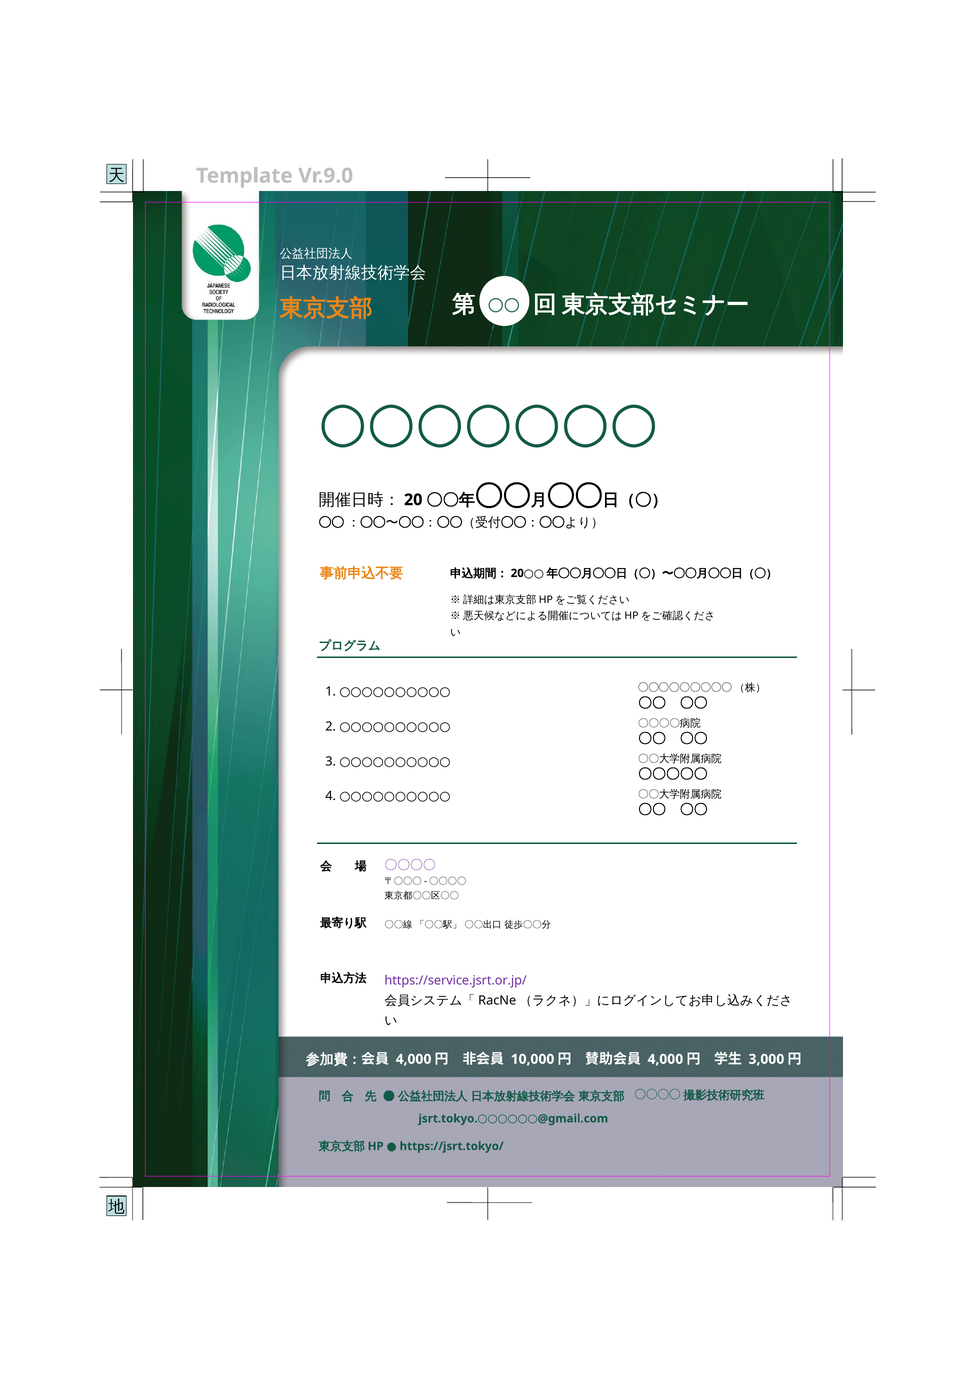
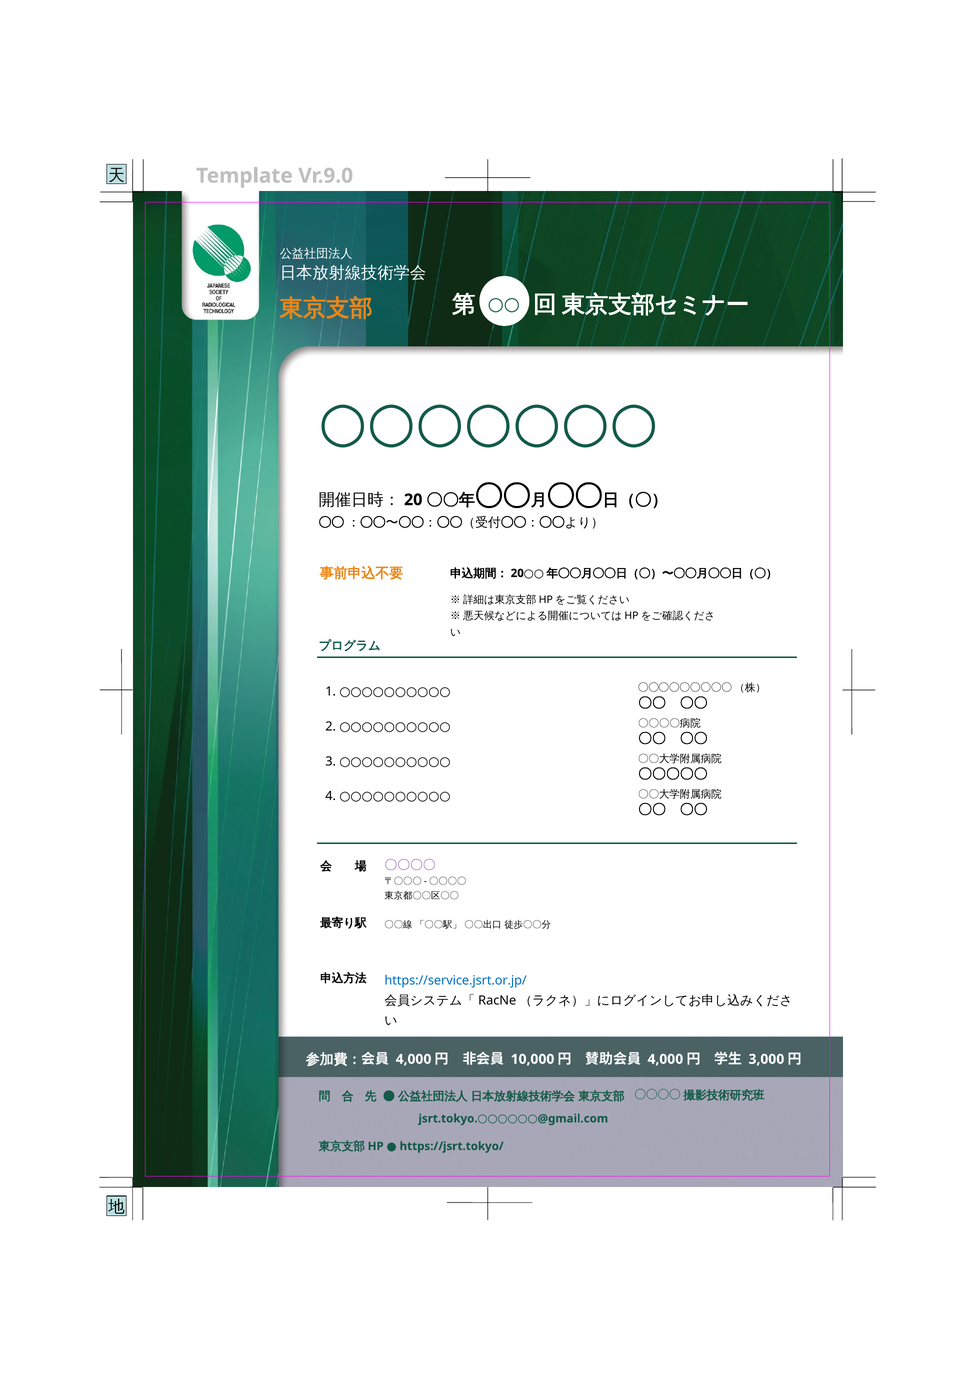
https://service.jsrt.or.jp/ colour: purple -> blue (456, 981)
